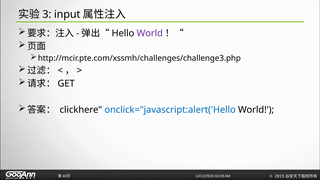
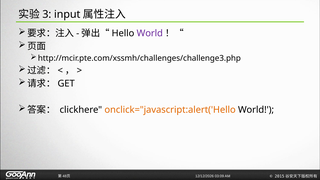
onclick="javascript:alert('Hello colour: blue -> orange (170, 110)
